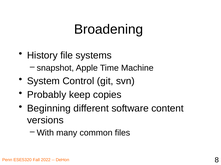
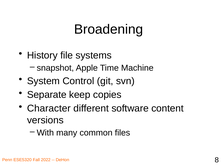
Probably: Probably -> Separate (47, 95)
Beginning: Beginning -> Character (49, 109)
